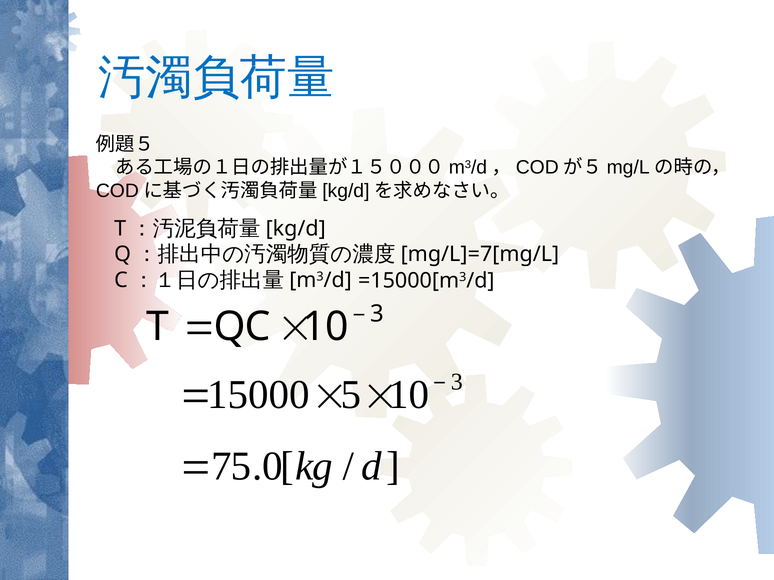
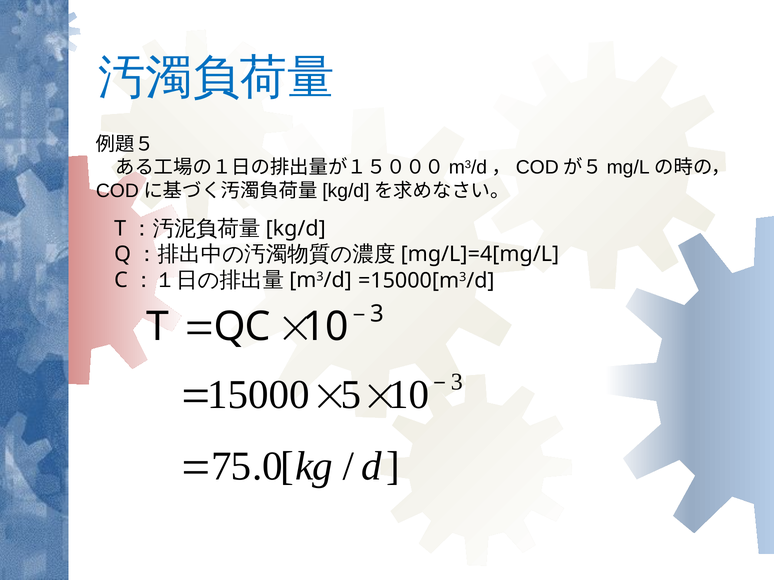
=7[mg/L: =7[mg/L -> =4[mg/L (513, 254)
